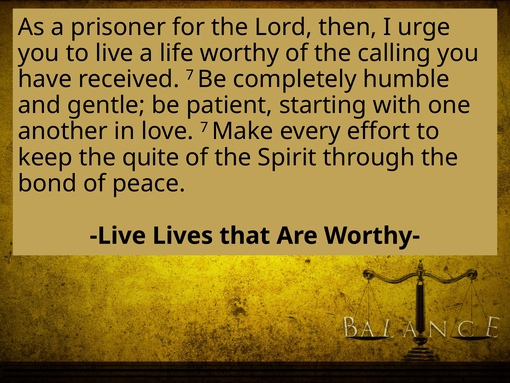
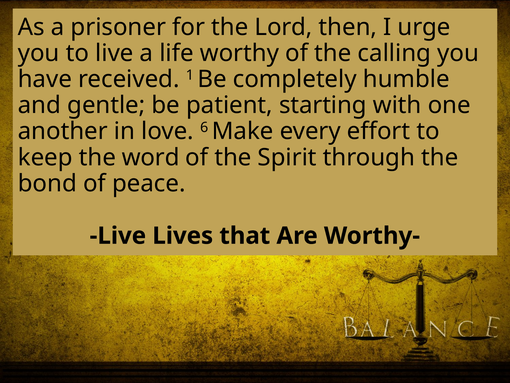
received 7: 7 -> 1 (190, 75)
love 7: 7 -> 6 (204, 127)
quite: quite -> word (151, 157)
